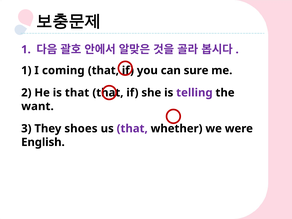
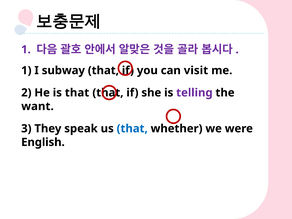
coming: coming -> subway (63, 70)
sure: sure -> visit (196, 70)
shoes: shoes -> speak (81, 129)
that colour: purple -> blue (132, 129)
